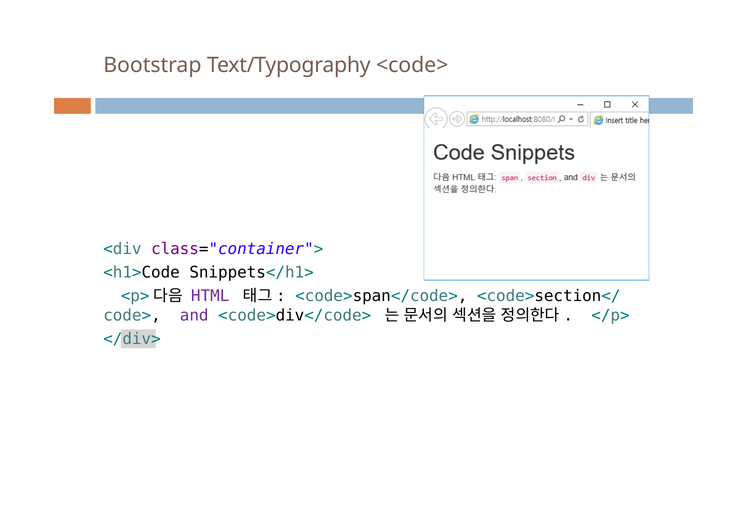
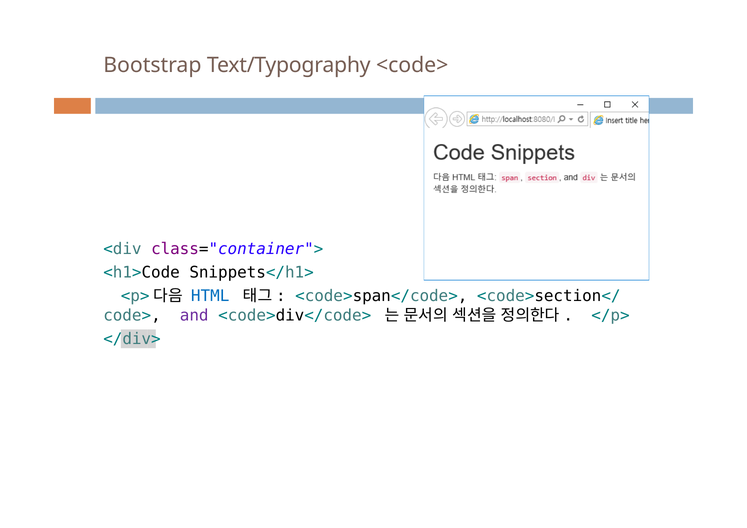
HTML colour: purple -> blue (210, 296)
